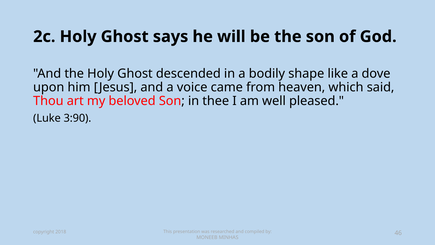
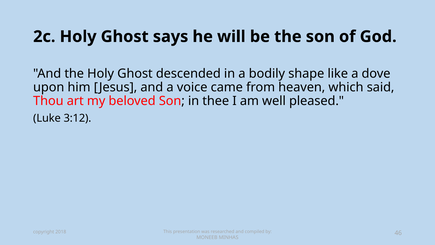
3:90: 3:90 -> 3:12 (77, 118)
